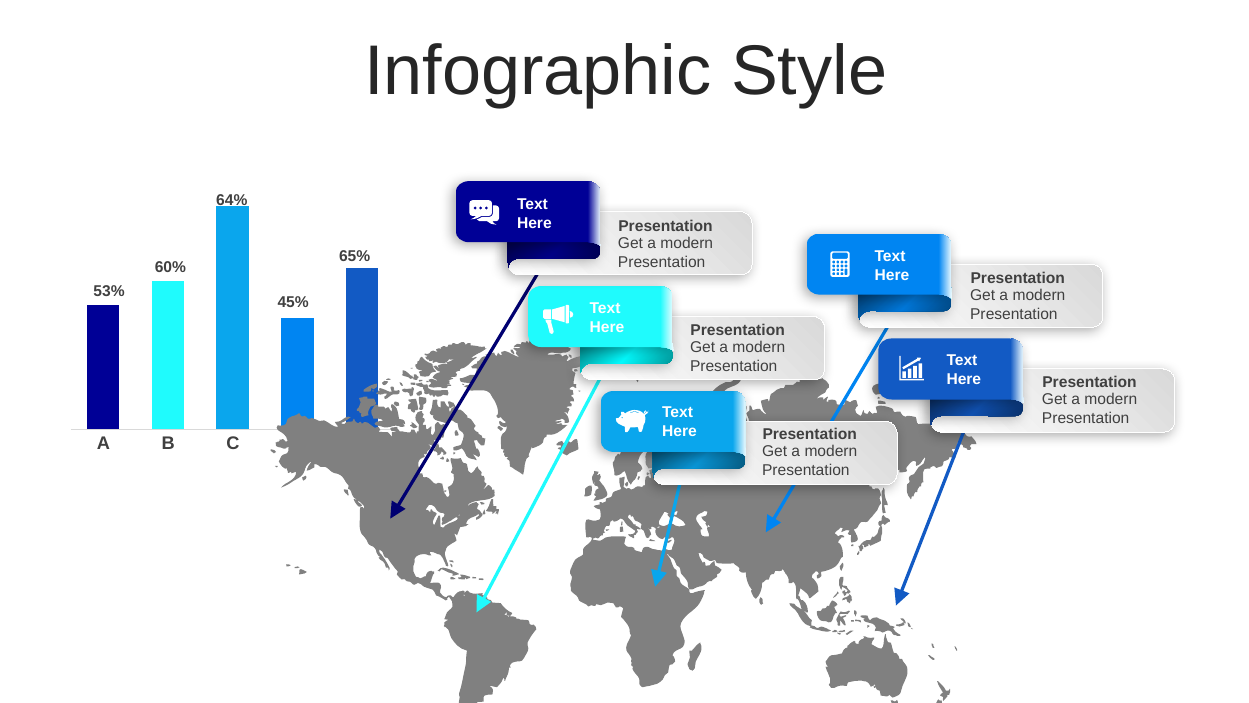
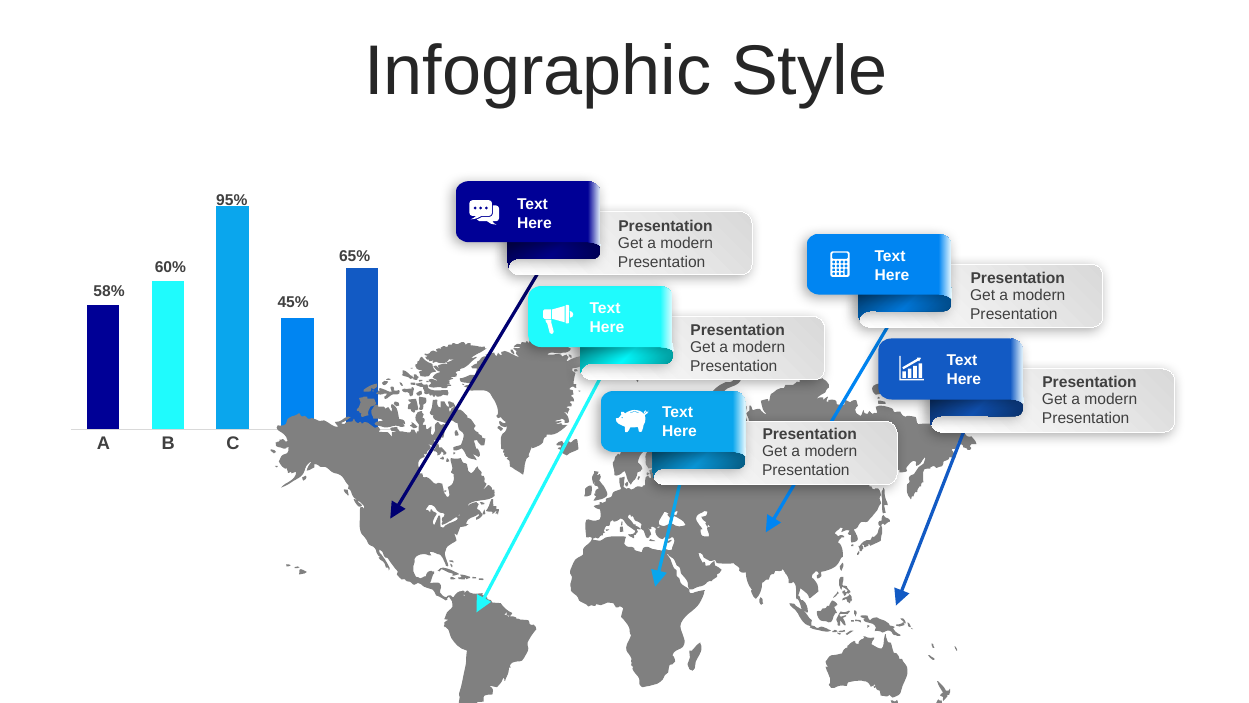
64%: 64% -> 95% (232, 200)
53%: 53% -> 58% (109, 291)
